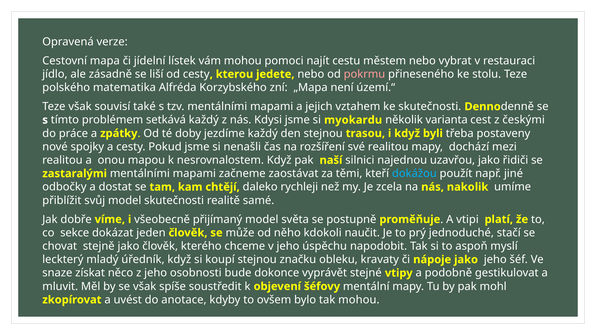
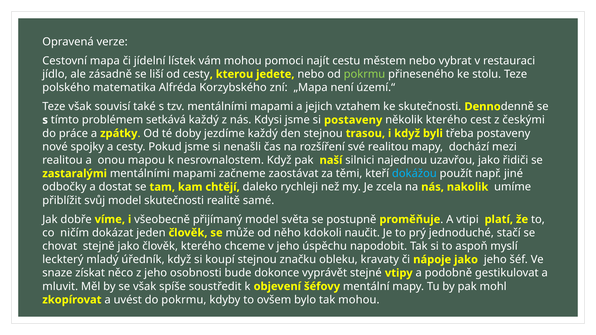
pokrmu colour: pink -> light green (364, 74)
si myokardu: myokardu -> postaveny (353, 120)
několik varianta: varianta -> kterého (447, 120)
sekce: sekce -> ničím (75, 233)
do anotace: anotace -> pokrmu (184, 300)
